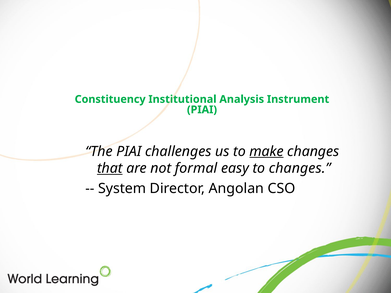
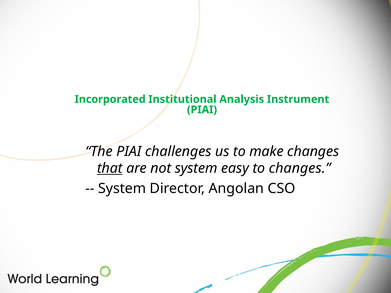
Constituency: Constituency -> Incorporated (110, 99)
make underline: present -> none (266, 151)
not formal: formal -> system (196, 168)
